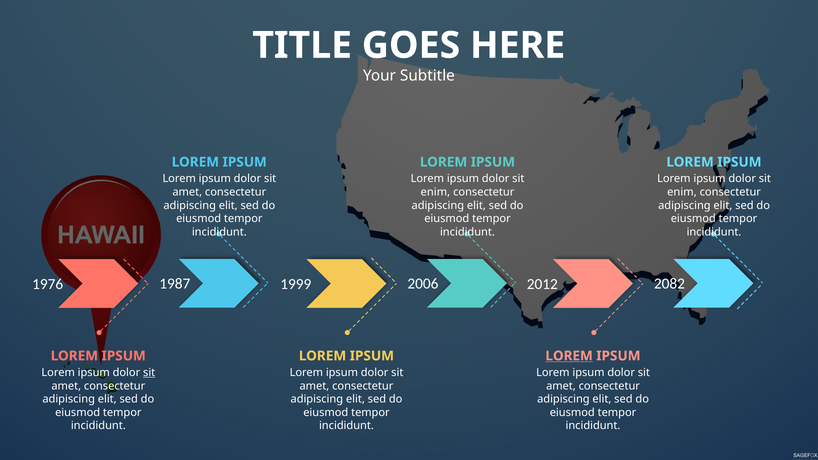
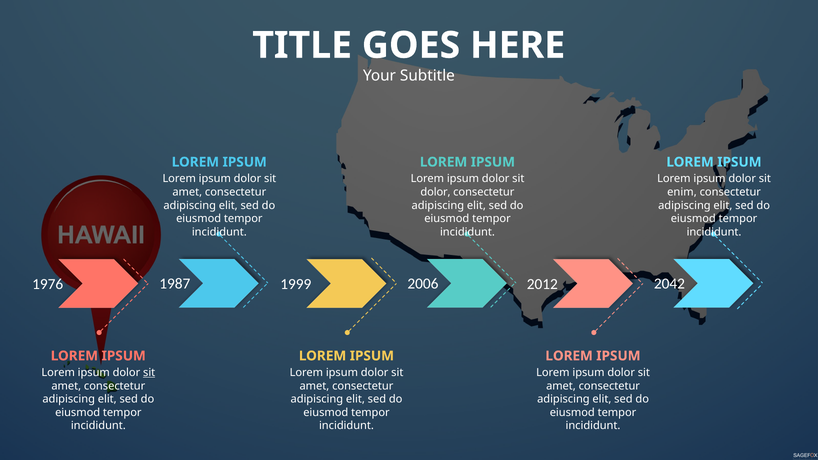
enim: enim -> dolor (436, 192)
2082: 2082 -> 2042 (669, 284)
LOREM underline: present -> none (569, 356)
